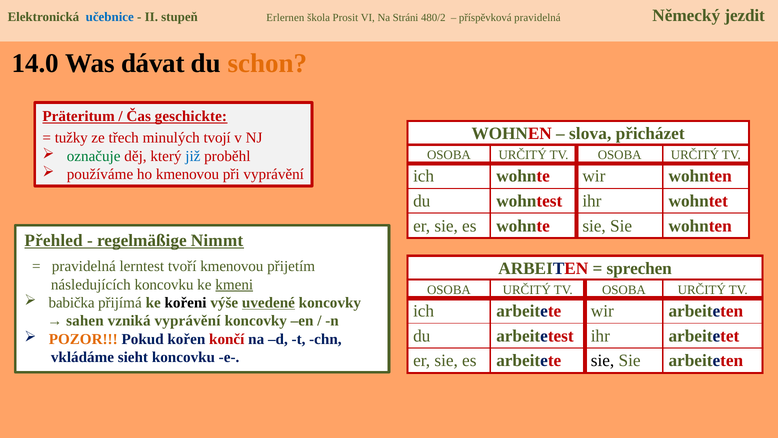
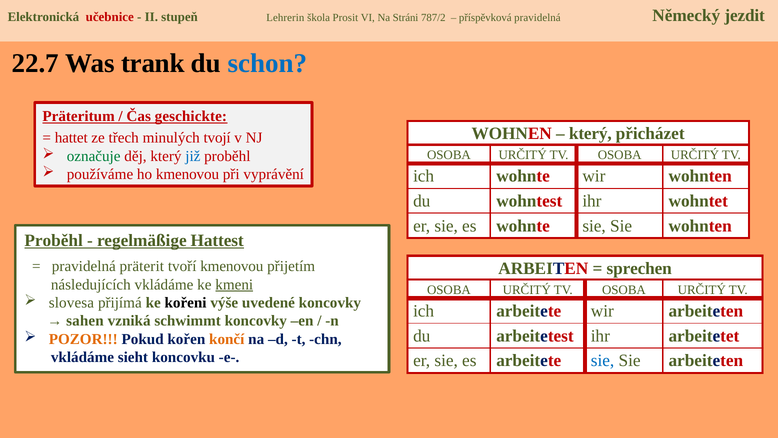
učebnice colour: blue -> red (110, 17)
Erlernen: Erlernen -> Lehrerin (285, 18)
480/2: 480/2 -> 787/2 (433, 18)
14.0: 14.0 -> 22.7 (35, 63)
dávat: dávat -> trank (153, 63)
schon colour: orange -> blue (267, 63)
slova: slova -> který (590, 133)
tužky: tužky -> hattet (71, 138)
Přehled: Přehled -> Proběhl (54, 240)
Nimmt: Nimmt -> Hattest (217, 240)
lerntest: lerntest -> präterit (142, 266)
následujících koncovku: koncovku -> vkládáme (164, 284)
babička: babička -> slovesa (71, 302)
uvedené underline: present -> none (268, 302)
vzniká vyprávění: vyprávění -> schwimmt (188, 321)
končí colour: red -> orange (227, 339)
sie colour: black -> blue (603, 360)
